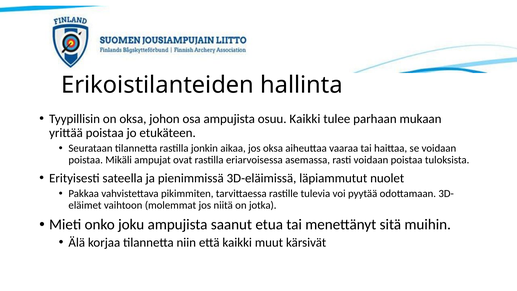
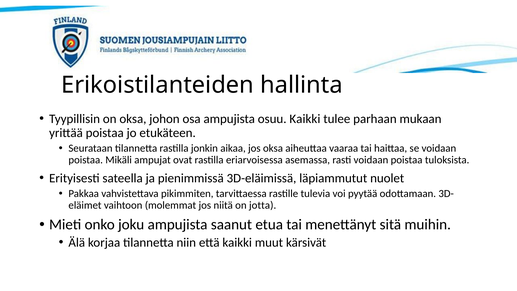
jotka: jotka -> jotta (263, 205)
